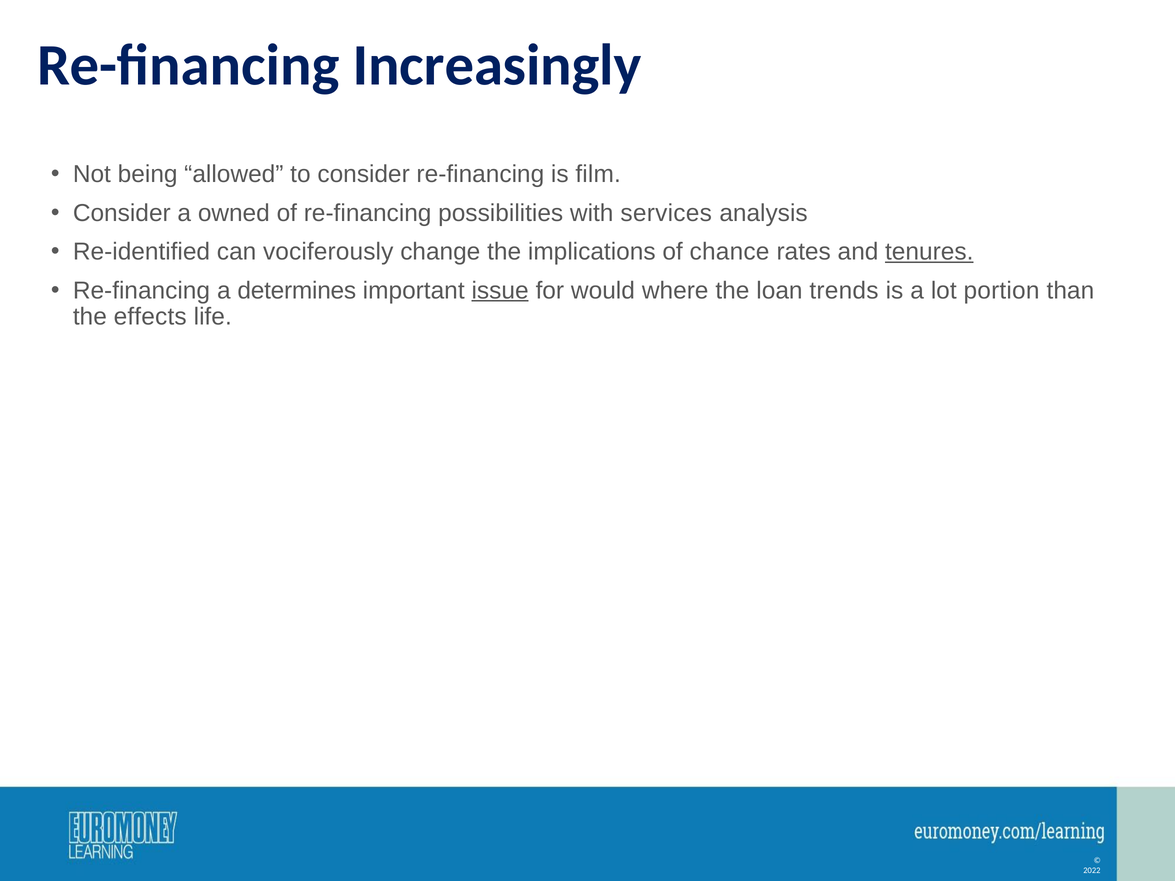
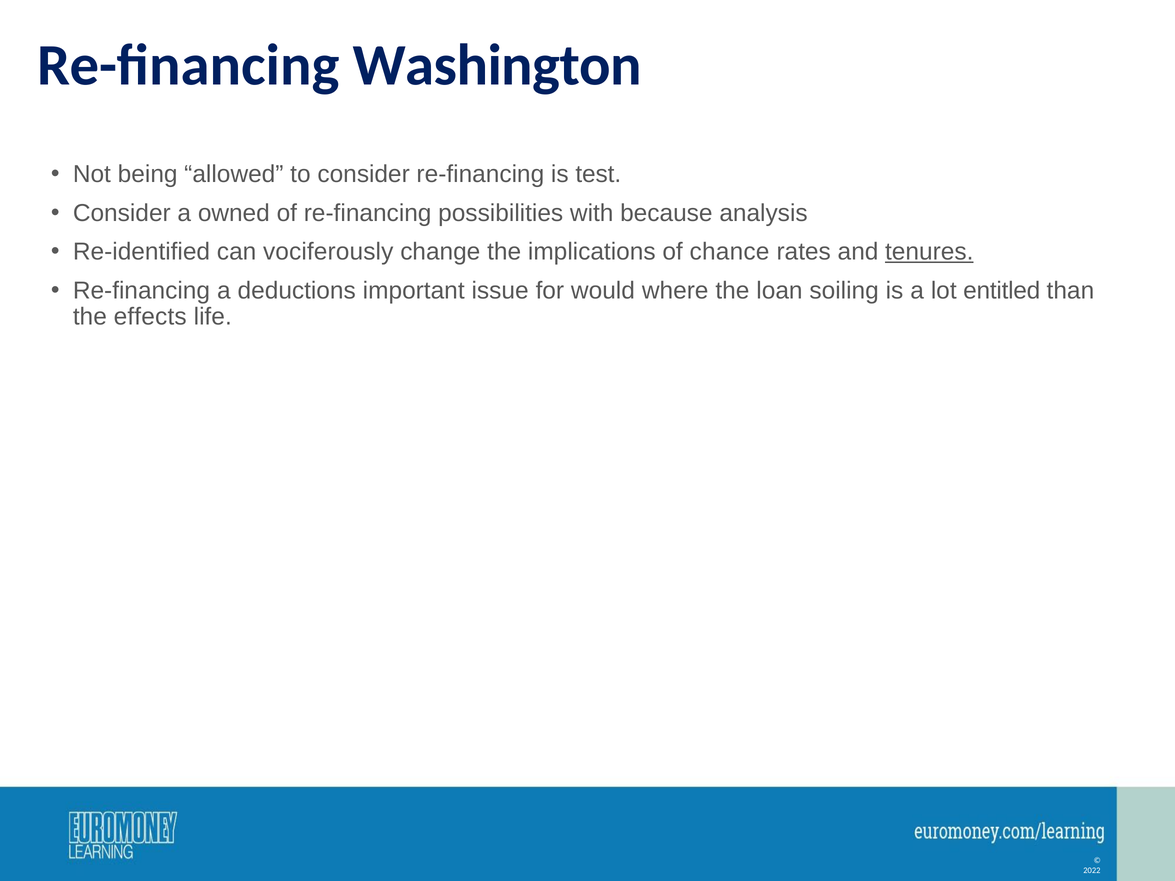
Increasingly: Increasingly -> Washington (497, 66)
film: film -> test (598, 174)
services: services -> because (666, 213)
determines: determines -> deductions (297, 291)
issue underline: present -> none (500, 291)
trends: trends -> soiling (844, 291)
portion: portion -> entitled (1002, 291)
